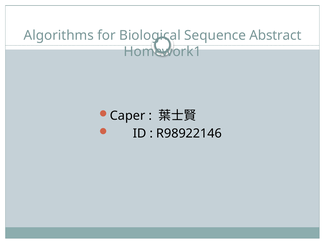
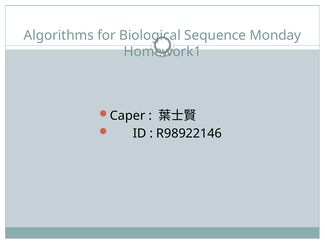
Abstract: Abstract -> Monday (275, 35)
